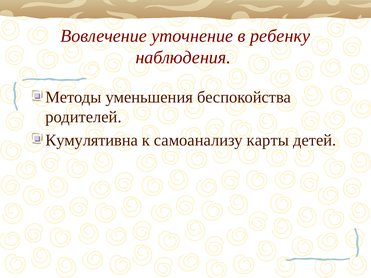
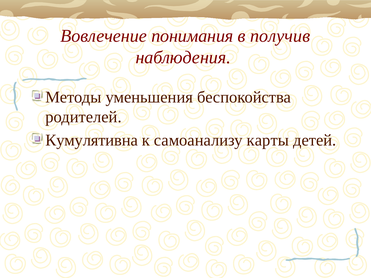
уточнение: уточнение -> понимания (192, 36)
ребенку: ребенку -> получив (280, 36)
